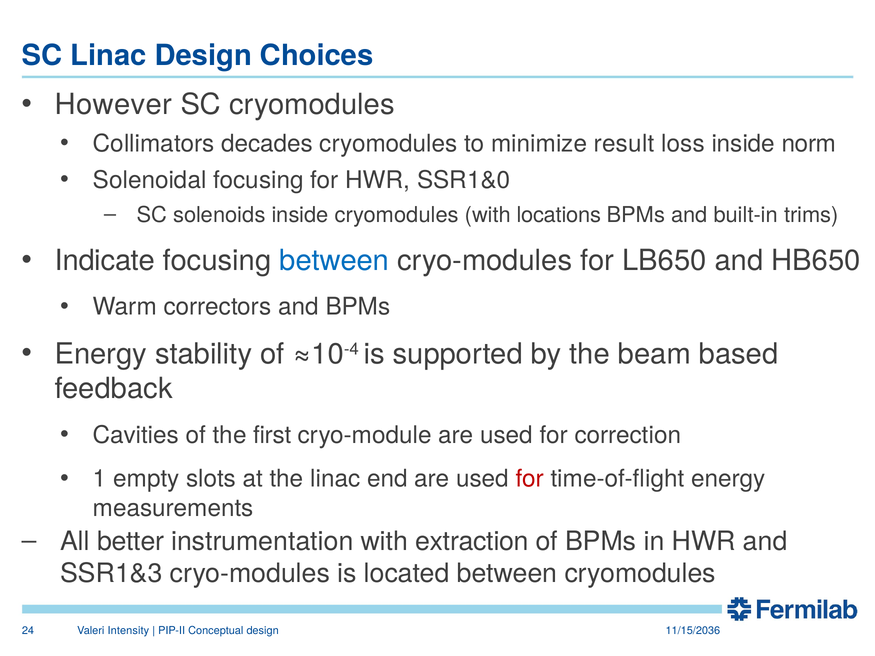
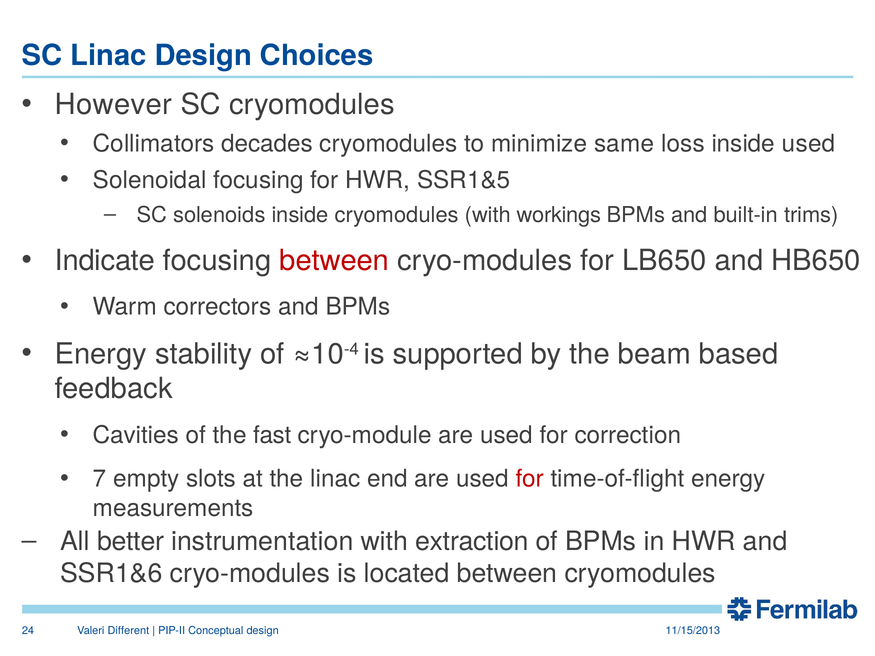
result: result -> same (624, 144)
inside norm: norm -> used (809, 144)
SSR1&0: SSR1&0 -> SSR1&5 (464, 180)
locations: locations -> workings (559, 215)
between colour: blue -> red (334, 261)
first: first -> fast (272, 435)
1: 1 -> 7 (100, 479)
SSR1&3: SSR1&3 -> SSR1&6 (111, 574)
Intensity: Intensity -> Different (128, 631)
11/15/2036: 11/15/2036 -> 11/15/2013 (693, 631)
